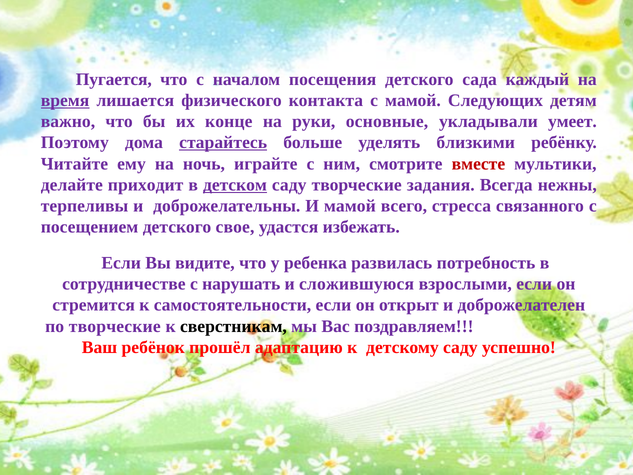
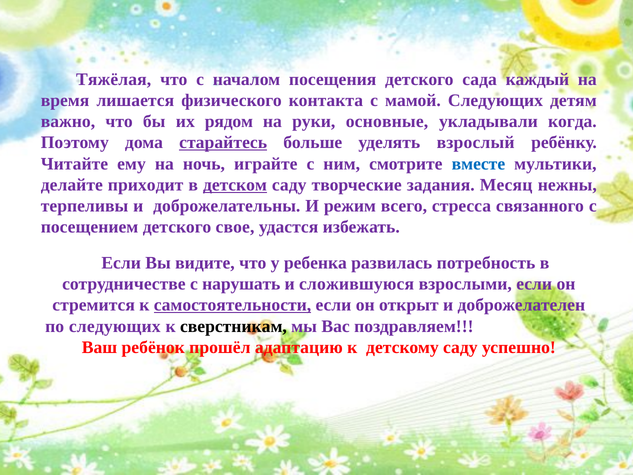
Пугается: Пугается -> Тяжёлая (114, 79)
время underline: present -> none (65, 100)
конце: конце -> рядом (229, 121)
умеет: умеет -> когда (572, 121)
близкими: близкими -> взрослый (476, 143)
вместе colour: red -> blue (478, 164)
Всегда: Всегда -> Месяц (506, 185)
И мамой: мамой -> режим (350, 206)
самостоятельности underline: none -> present (233, 305)
по творческие: творческие -> следующих (115, 326)
